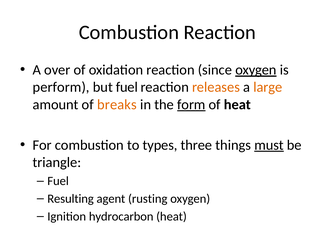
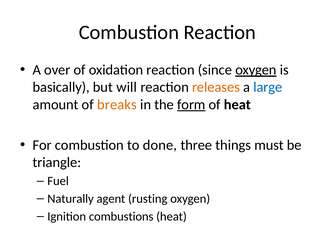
perform: perform -> basically (61, 87)
but fuel: fuel -> will (127, 87)
large colour: orange -> blue (268, 87)
types: types -> done (160, 145)
must underline: present -> none (269, 145)
Resulting: Resulting -> Naturally (71, 199)
hydrocarbon: hydrocarbon -> combustions (121, 217)
